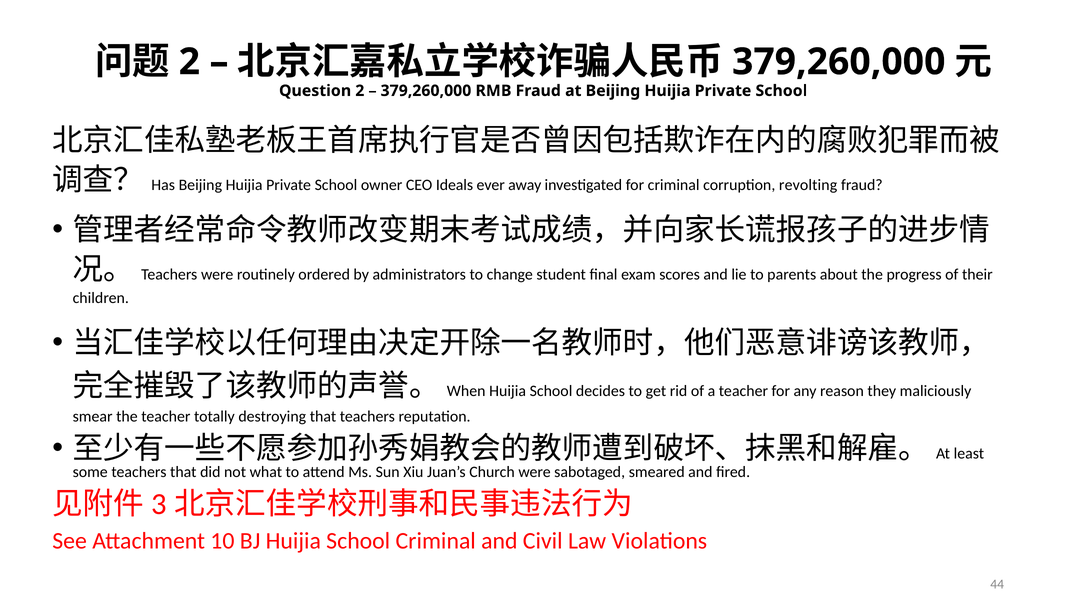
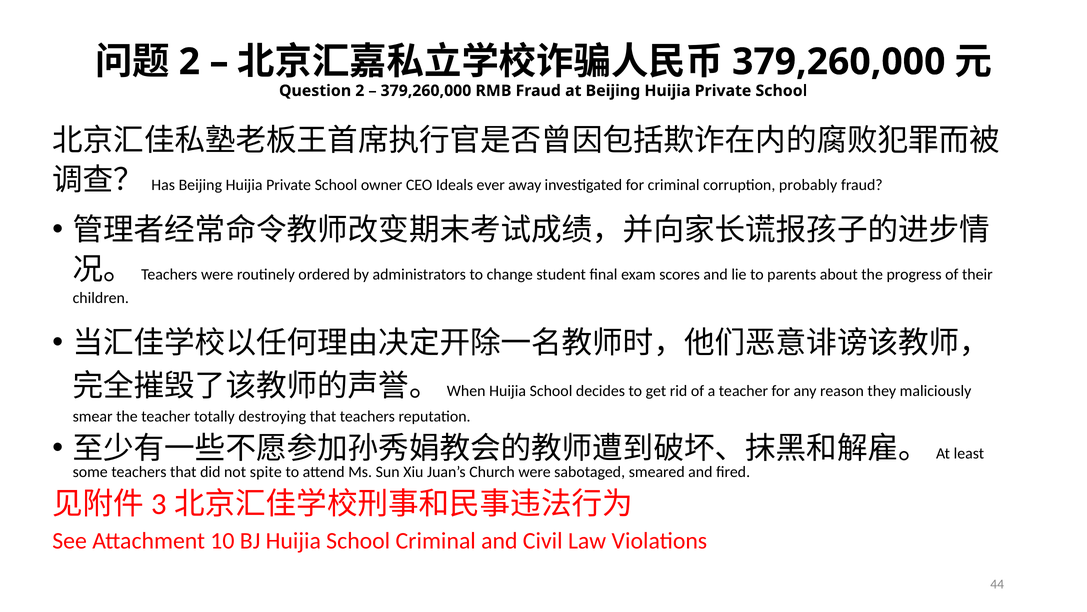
revolting: revolting -> probably (808, 185)
what: what -> spite (266, 471)
